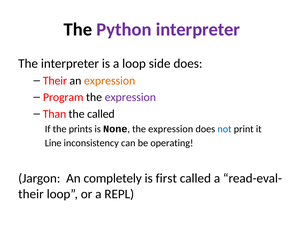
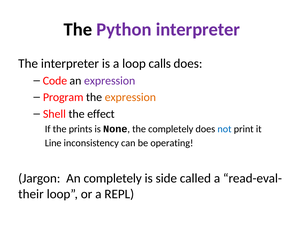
side: side -> calls (160, 63)
Their: Their -> Code (55, 81)
expression colour: orange -> purple (110, 81)
expression colour: purple -> orange (130, 97)
Than: Than -> Shell (54, 114)
the called: called -> effect (101, 114)
None the expression: expression -> completely (171, 129)
first: first -> side (166, 178)
